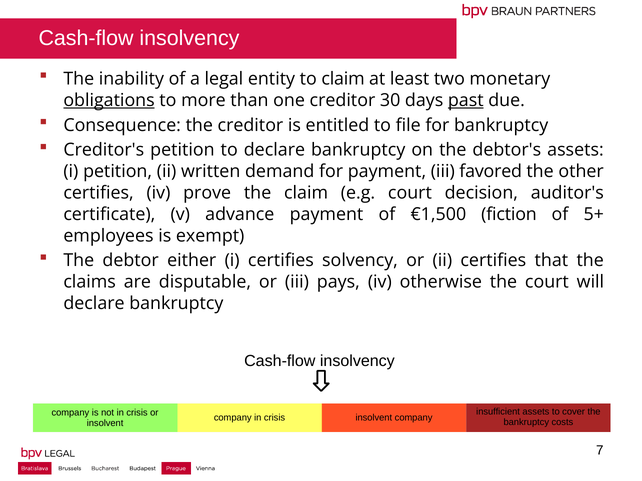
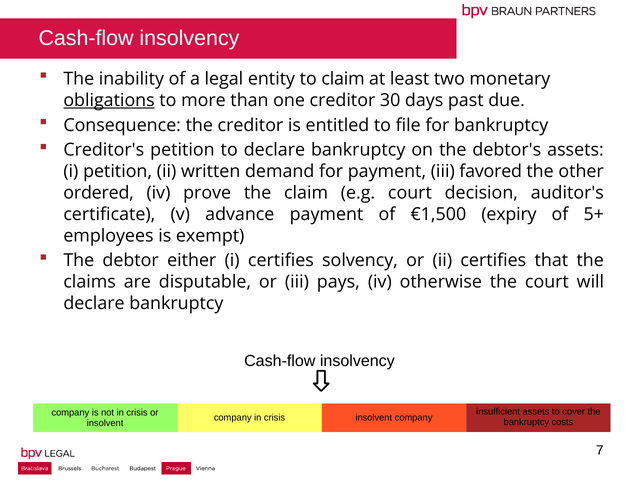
past underline: present -> none (466, 100)
certifies: certifies -> ordered (99, 193)
fiction: fiction -> expiry (509, 214)
